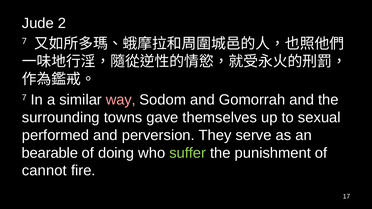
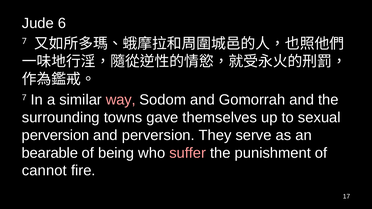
2: 2 -> 6 (62, 23)
performed: performed -> perversion (56, 135)
doing: doing -> being (116, 153)
suffer colour: light green -> pink (188, 153)
